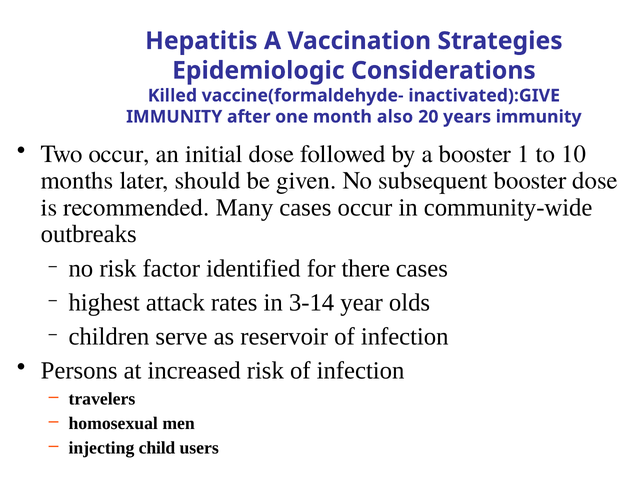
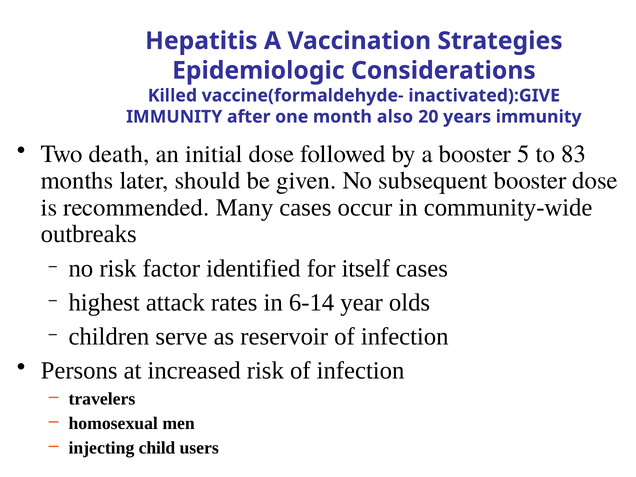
Two occur: occur -> death (119, 154)
1: 1 -> 5 (524, 154)
10: 10 -> 83 (574, 154)
there: there -> itself (366, 268)
3-14: 3-14 -> 6-14 (312, 302)
